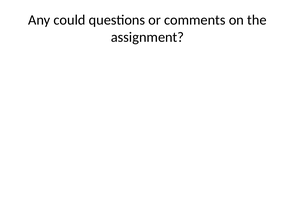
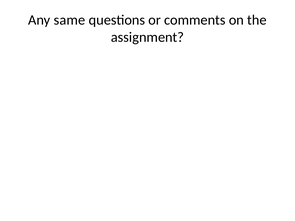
could: could -> same (69, 20)
